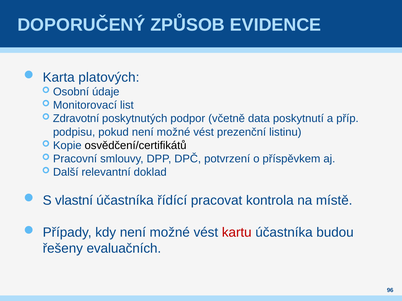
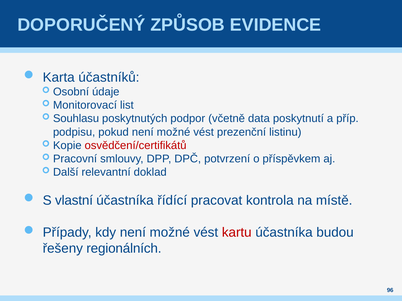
platových: platových -> účastníků (109, 77)
Zdravotní: Zdravotní -> Souhlasu (76, 119)
osvědčení/certifikátů colour: black -> red (136, 146)
evaluačních: evaluačních -> regionálních (124, 249)
